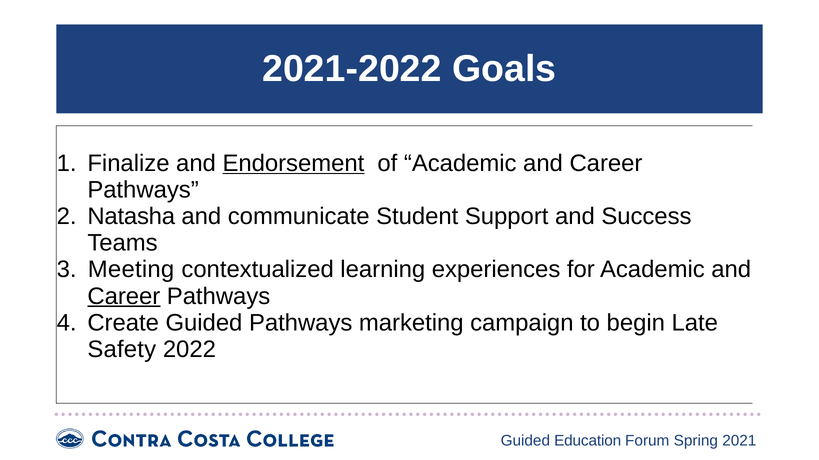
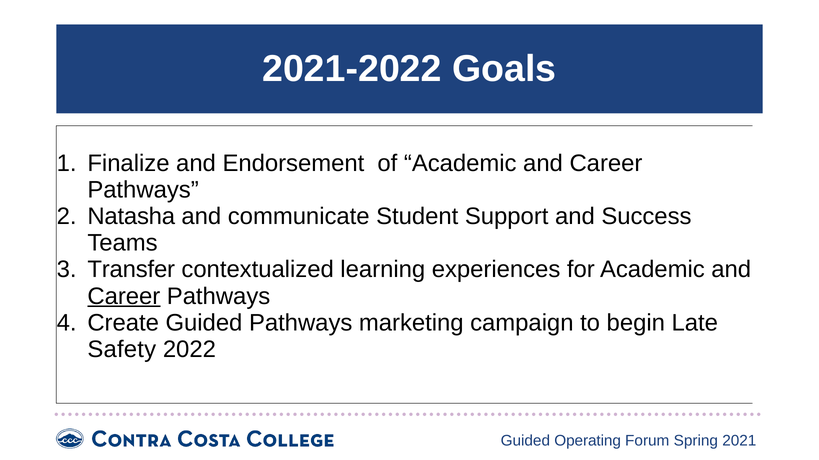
Endorsement underline: present -> none (293, 163)
Meeting: Meeting -> Transfer (131, 270)
Education: Education -> Operating (588, 441)
